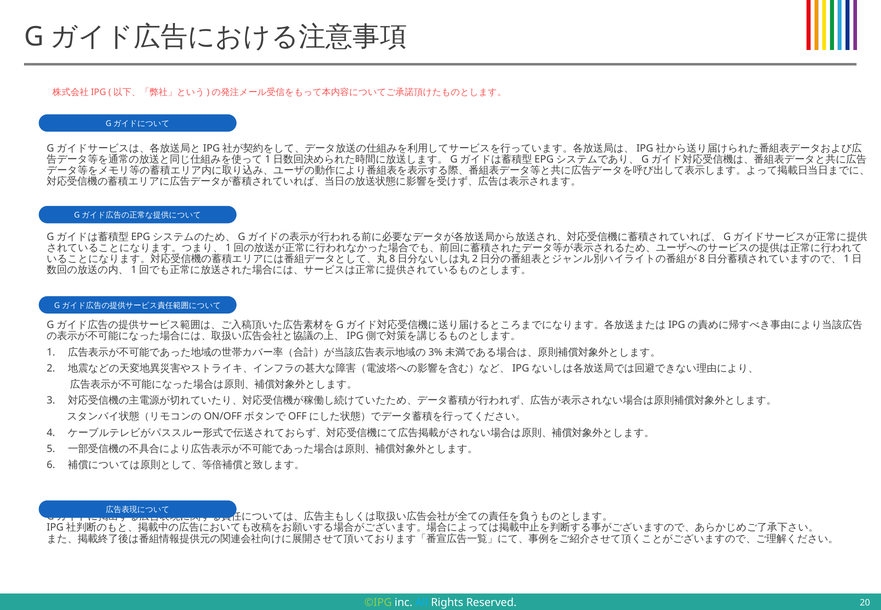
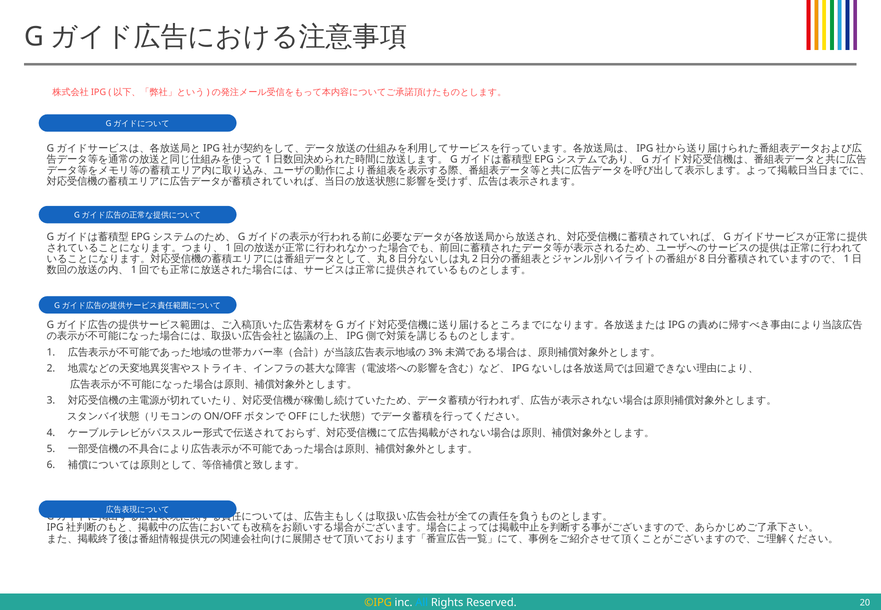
©IPG colour: light green -> yellow (378, 602)
